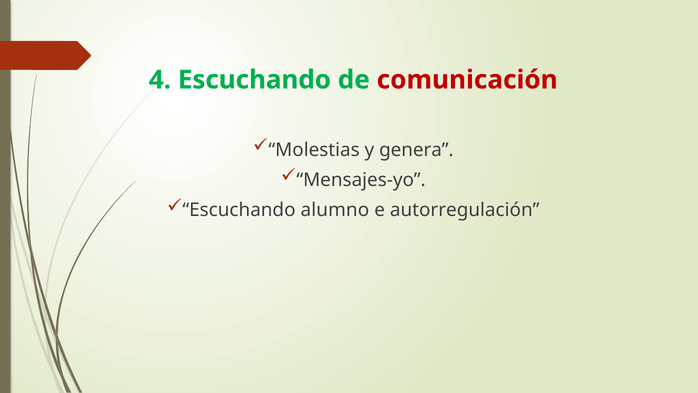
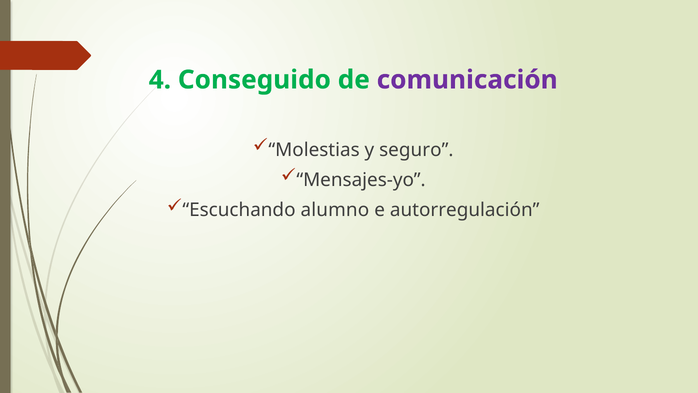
4 Escuchando: Escuchando -> Conseguido (254, 80)
comunicación colour: red -> purple (467, 80)
genera: genera -> seguro (416, 150)
